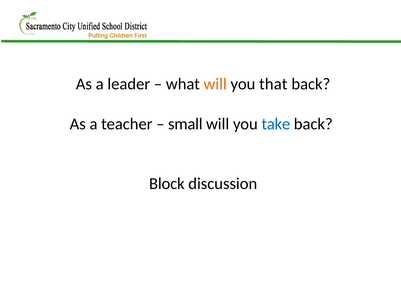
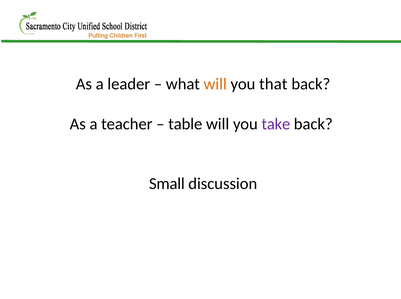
small: small -> table (185, 124)
take colour: blue -> purple (276, 124)
Block: Block -> Small (167, 183)
